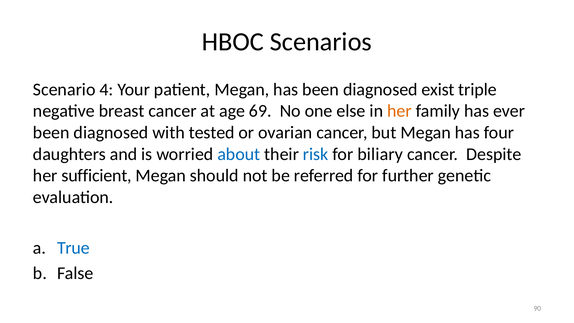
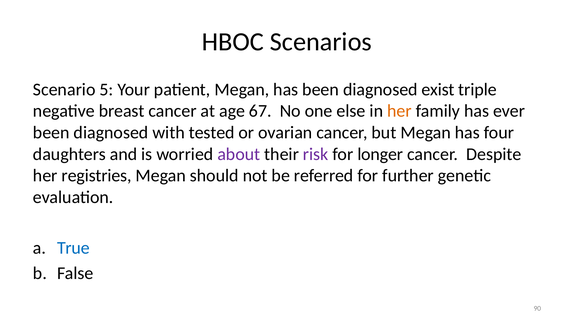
4: 4 -> 5 (106, 90)
69: 69 -> 67 (260, 111)
about colour: blue -> purple (239, 154)
risk colour: blue -> purple (316, 154)
biliary: biliary -> longer (380, 154)
sufficient: sufficient -> registries (97, 176)
